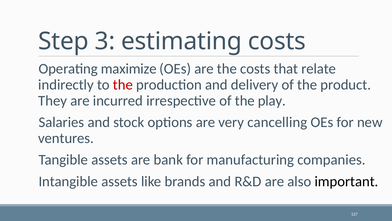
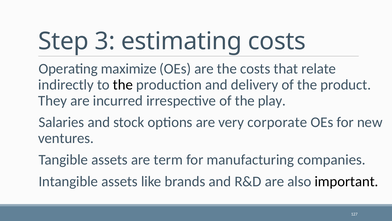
the colour: red -> black (123, 85)
cancelling: cancelling -> corporate (277, 122)
bank: bank -> term (168, 159)
